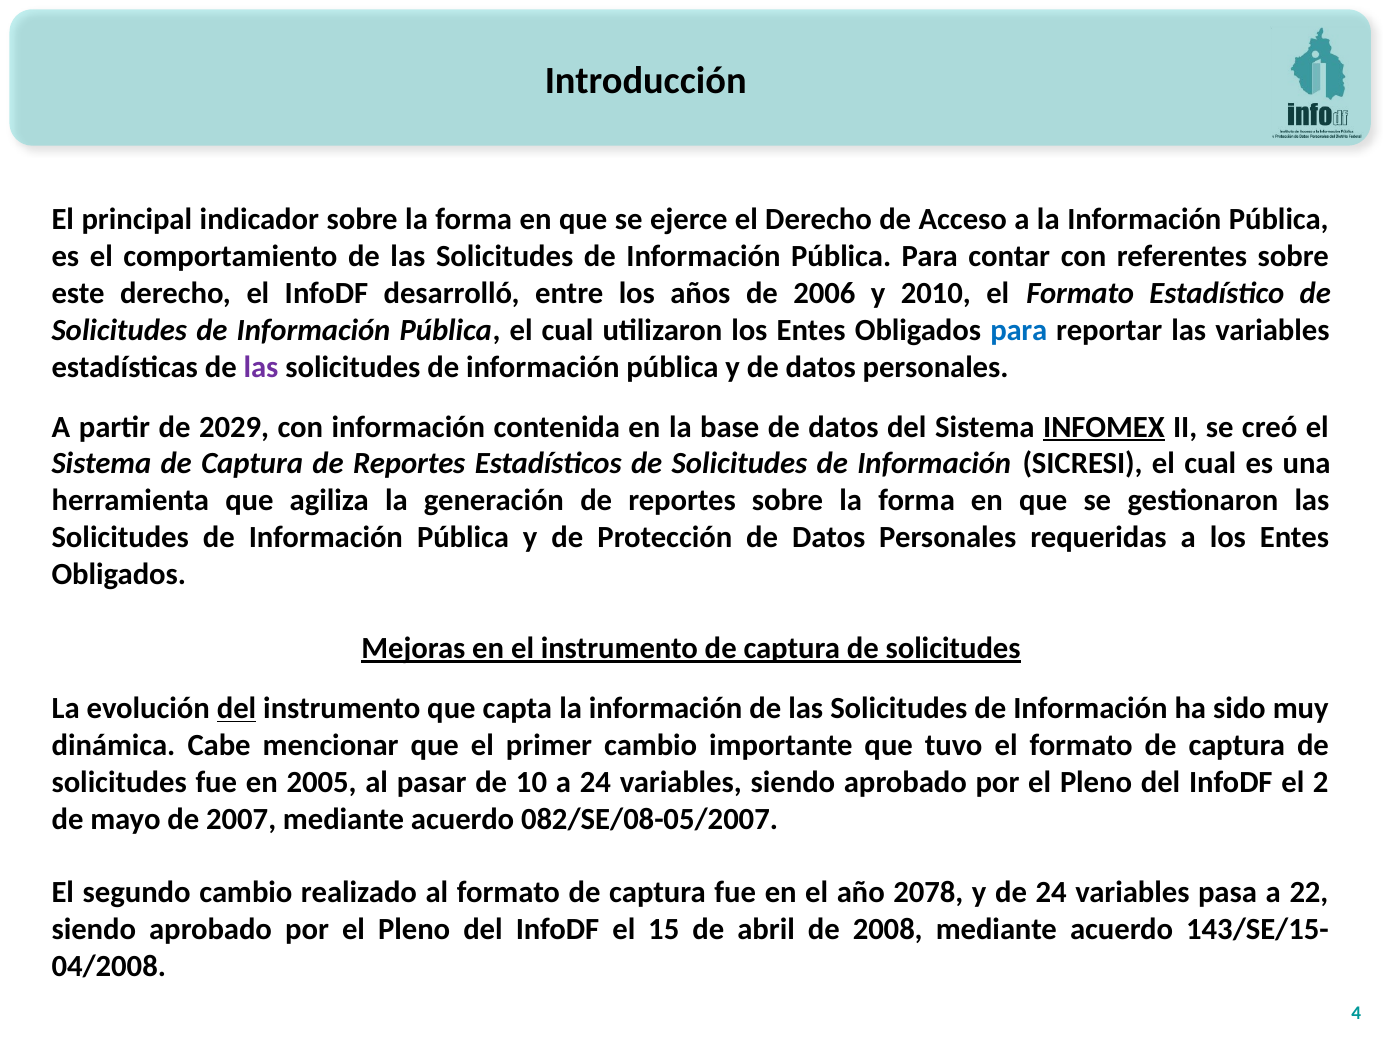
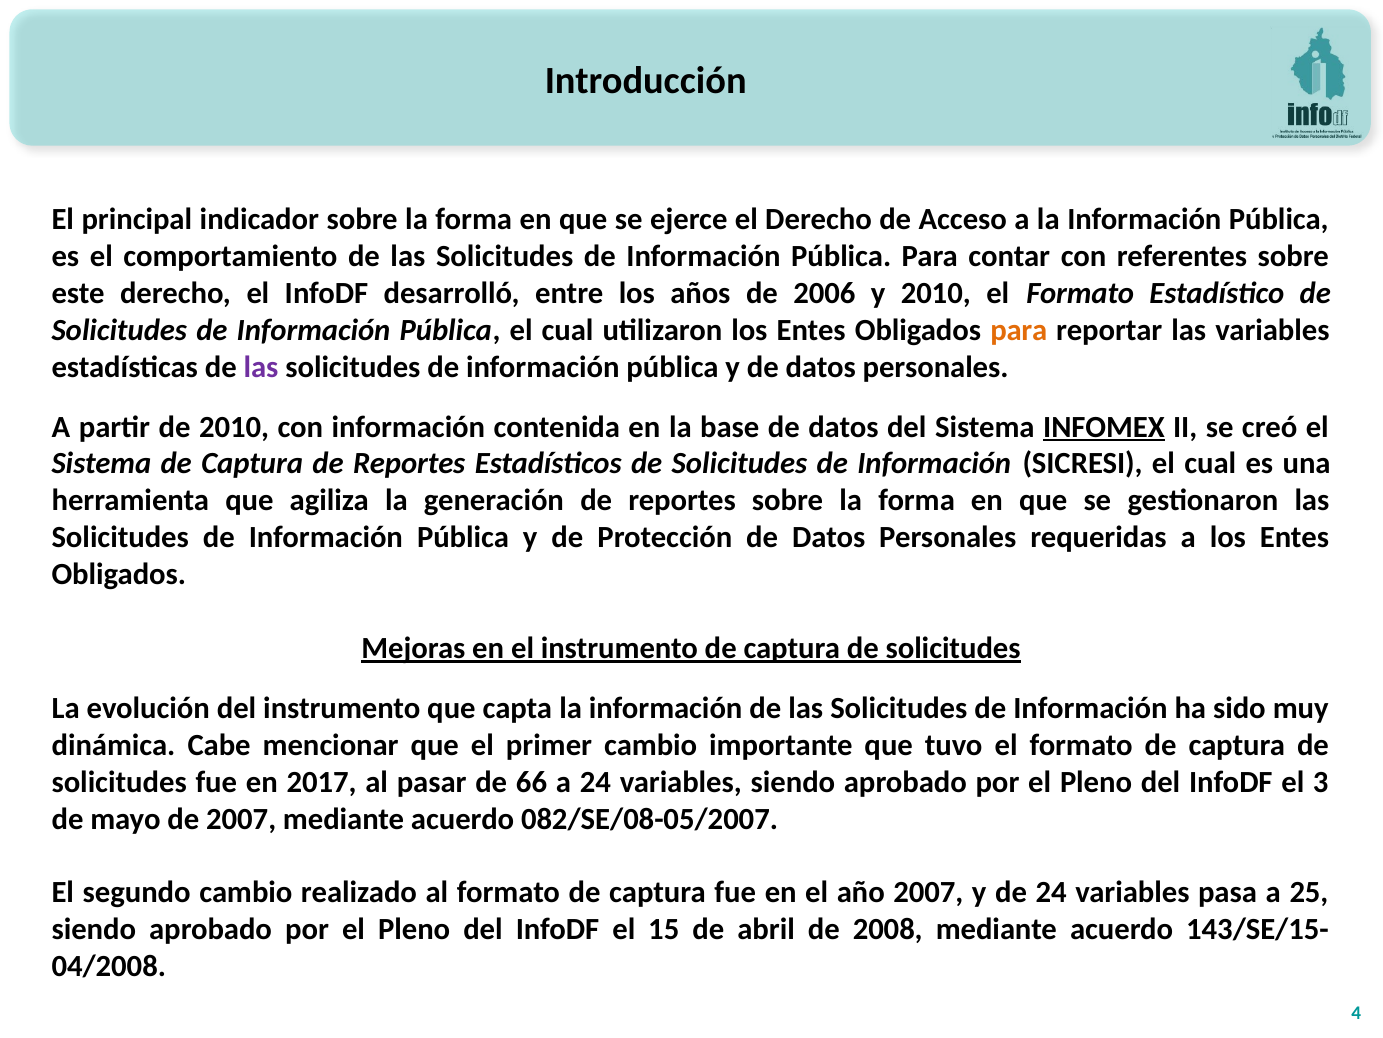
para colour: blue -> orange (1019, 330)
de 2029: 2029 -> 2010 (234, 427)
del underline: present -> none (237, 708)
2005: 2005 -> 2017 (322, 781)
10: 10 -> 66 (532, 781)
2: 2 -> 3 (1321, 781)
año 2078: 2078 -> 2007 (928, 892)
22: 22 -> 25 (1309, 892)
